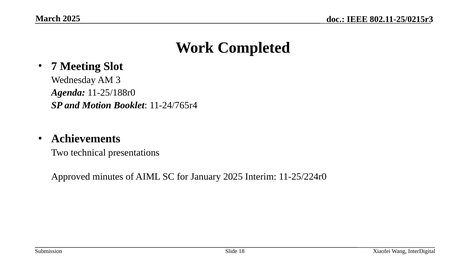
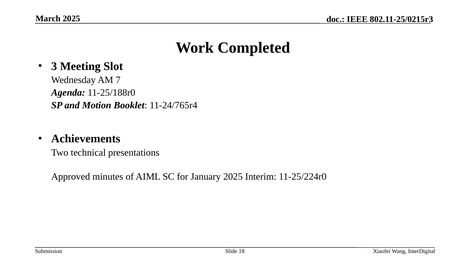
7: 7 -> 3 (54, 66)
3: 3 -> 7 (118, 80)
